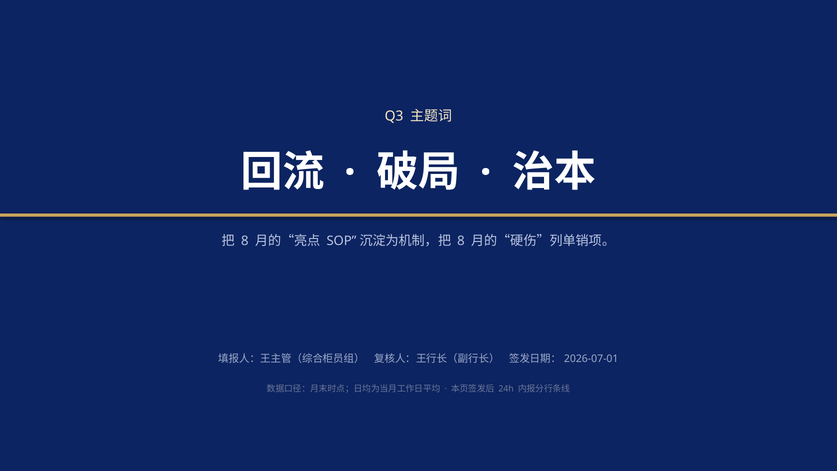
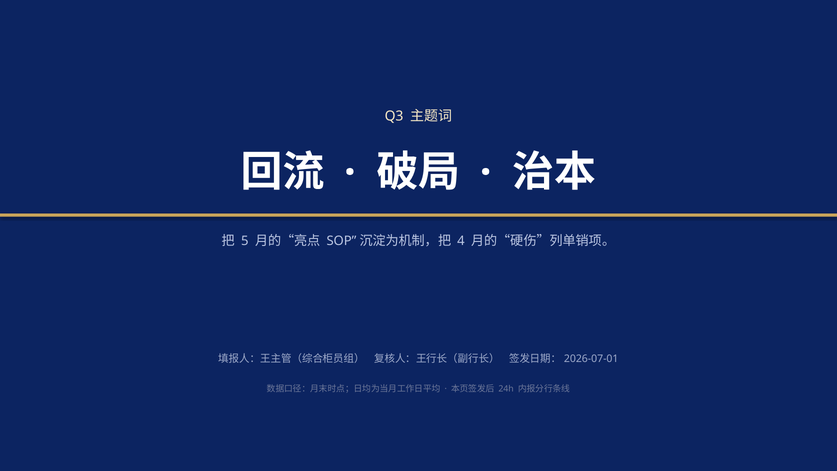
8: 8 -> 5 (245, 241)
8: 8 -> 4 (461, 241)
